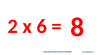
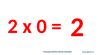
6: 6 -> 0 (42, 26)
8: 8 -> 2 (77, 27)
